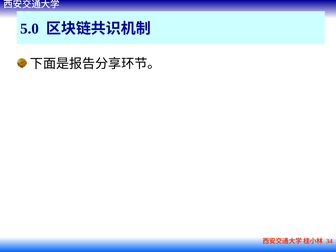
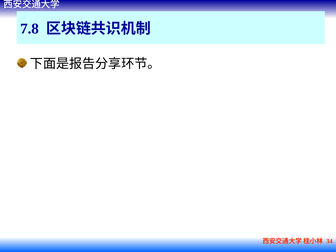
5.0: 5.0 -> 7.8 (29, 29)
